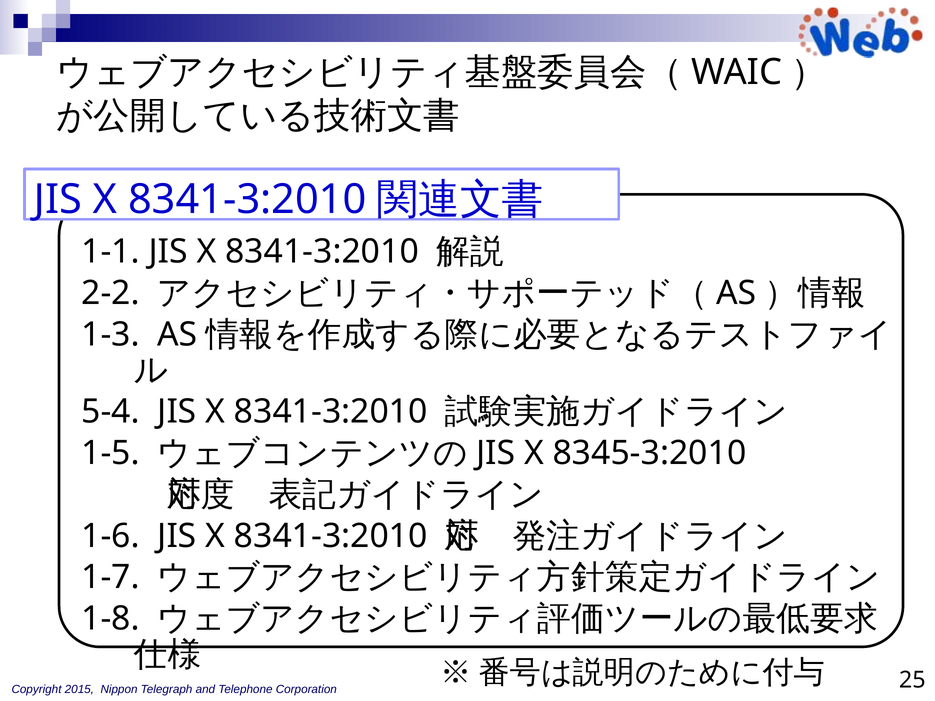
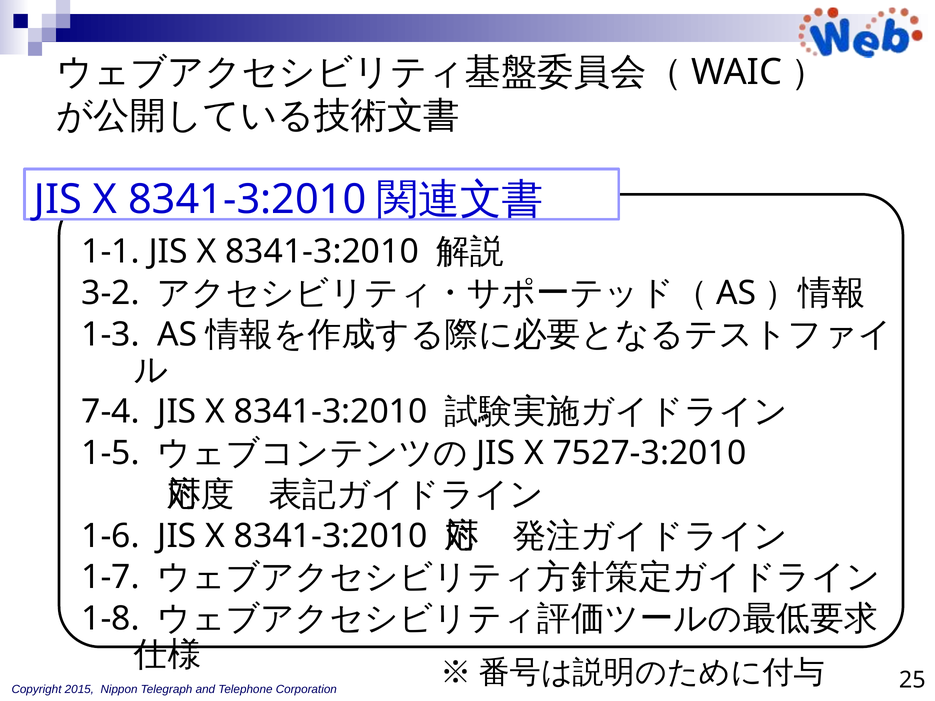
2-2: 2-2 -> 3-2 (111, 293)
5-4: 5-4 -> 7-4 (111, 412)
8345-3:2010: 8345-3:2010 -> 7527-3:2010 (649, 453)
